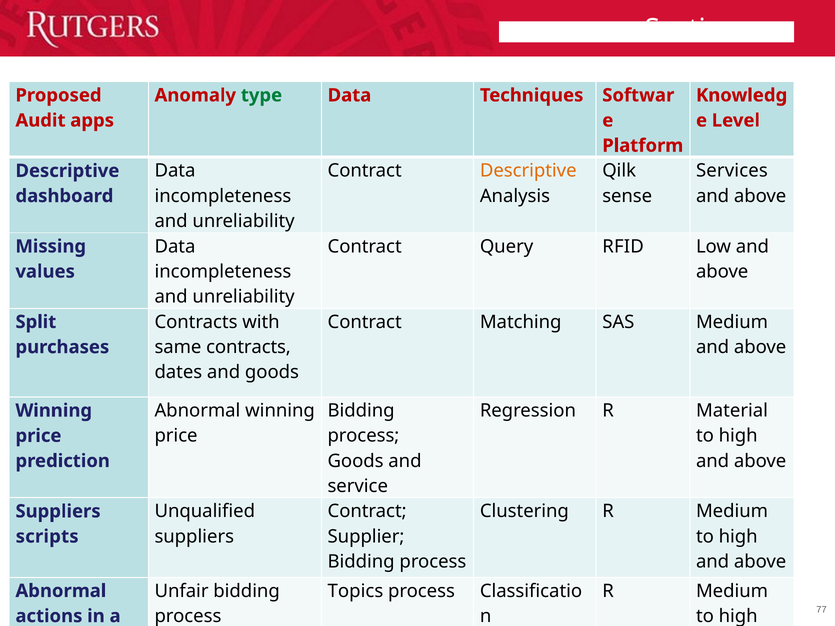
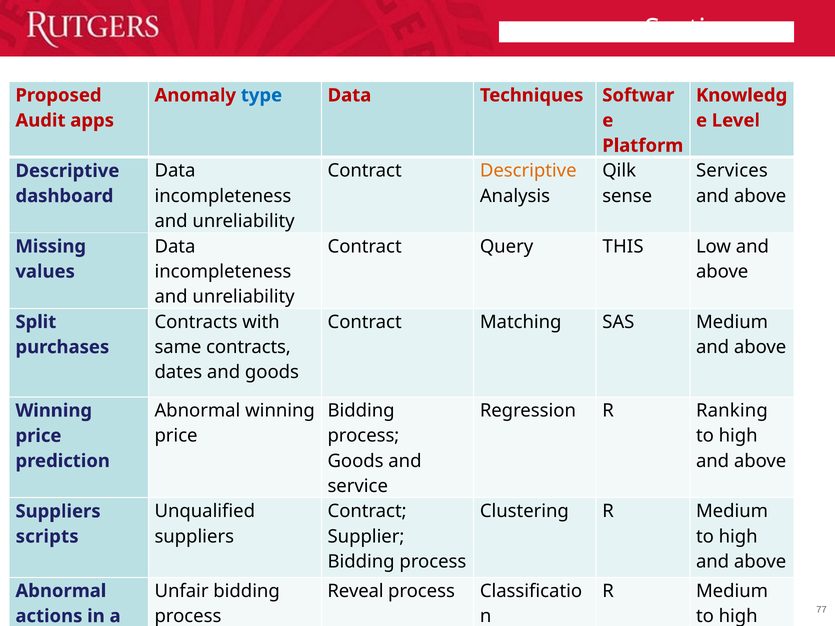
type colour: green -> blue (261, 95)
RFID: RFID -> THIS (623, 246)
Material: Material -> Ranking (732, 411)
Topics: Topics -> Reveal (356, 591)
